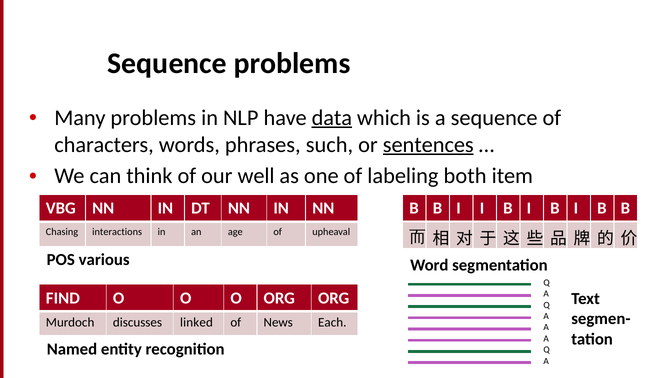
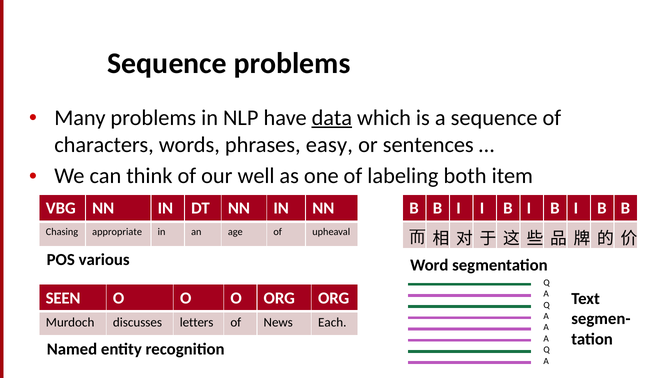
such: such -> easy (329, 144)
sentences underline: present -> none (428, 144)
interactions: interactions -> appropriate (117, 231)
FIND: FIND -> SEEN (63, 298)
linked: linked -> letters (197, 322)
